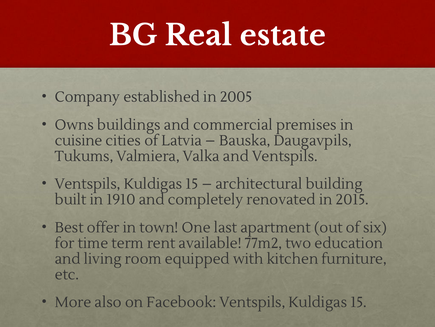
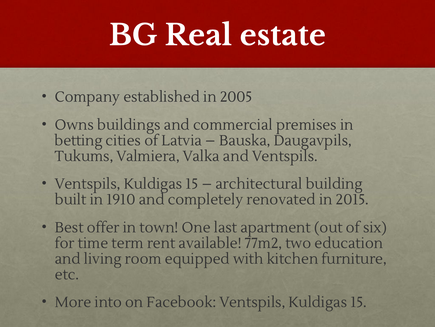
cuisine: cuisine -> betting (79, 140)
also: also -> into (108, 302)
